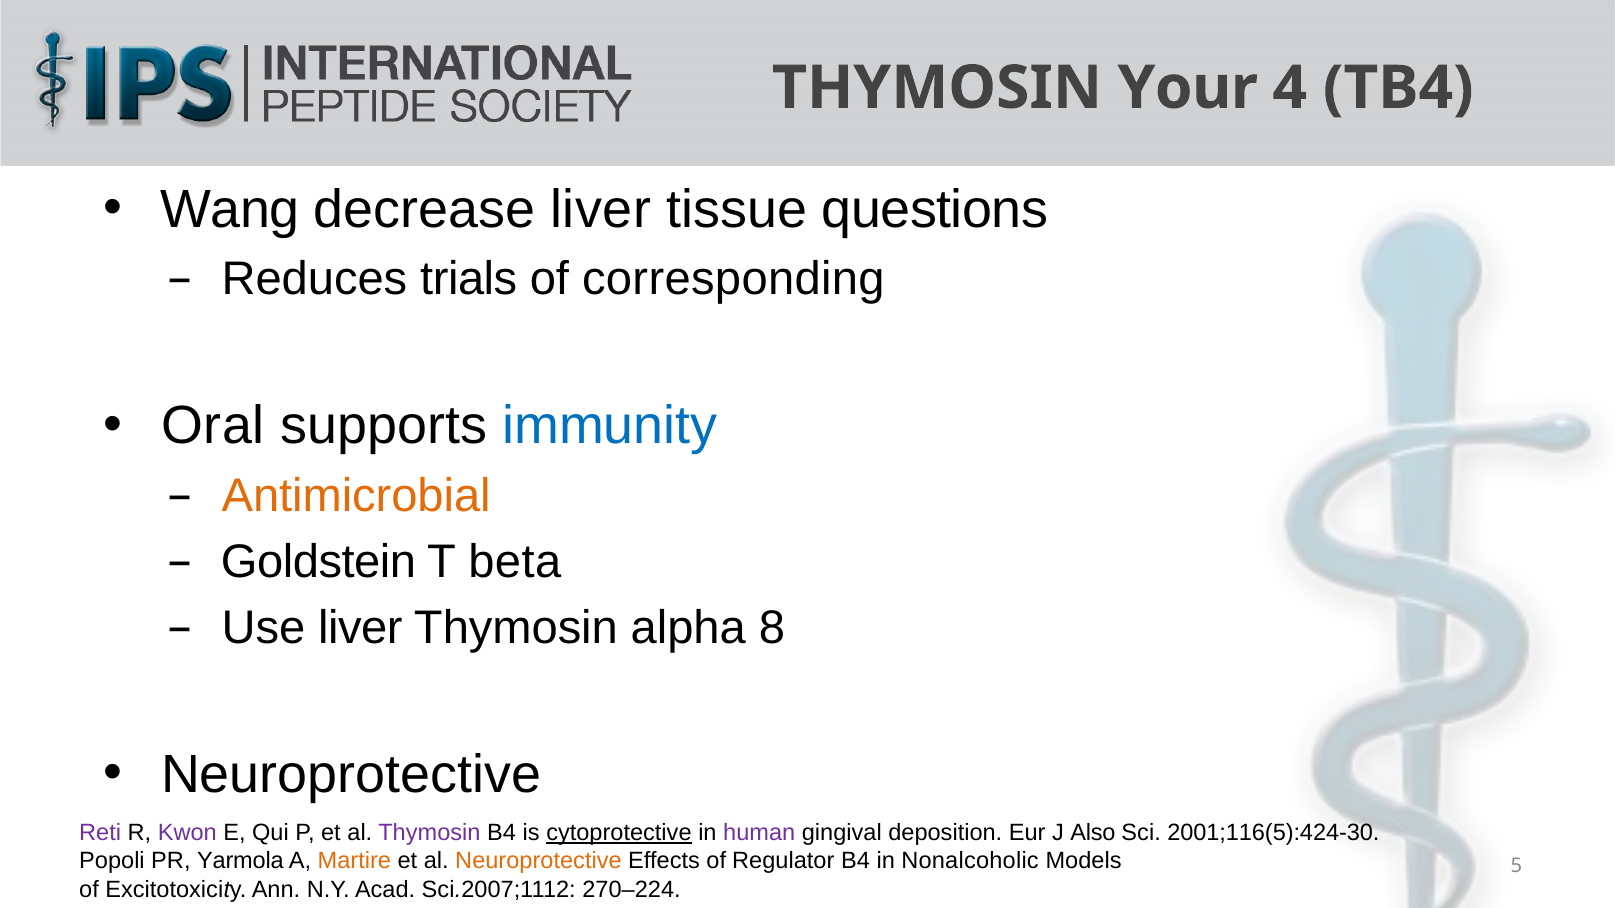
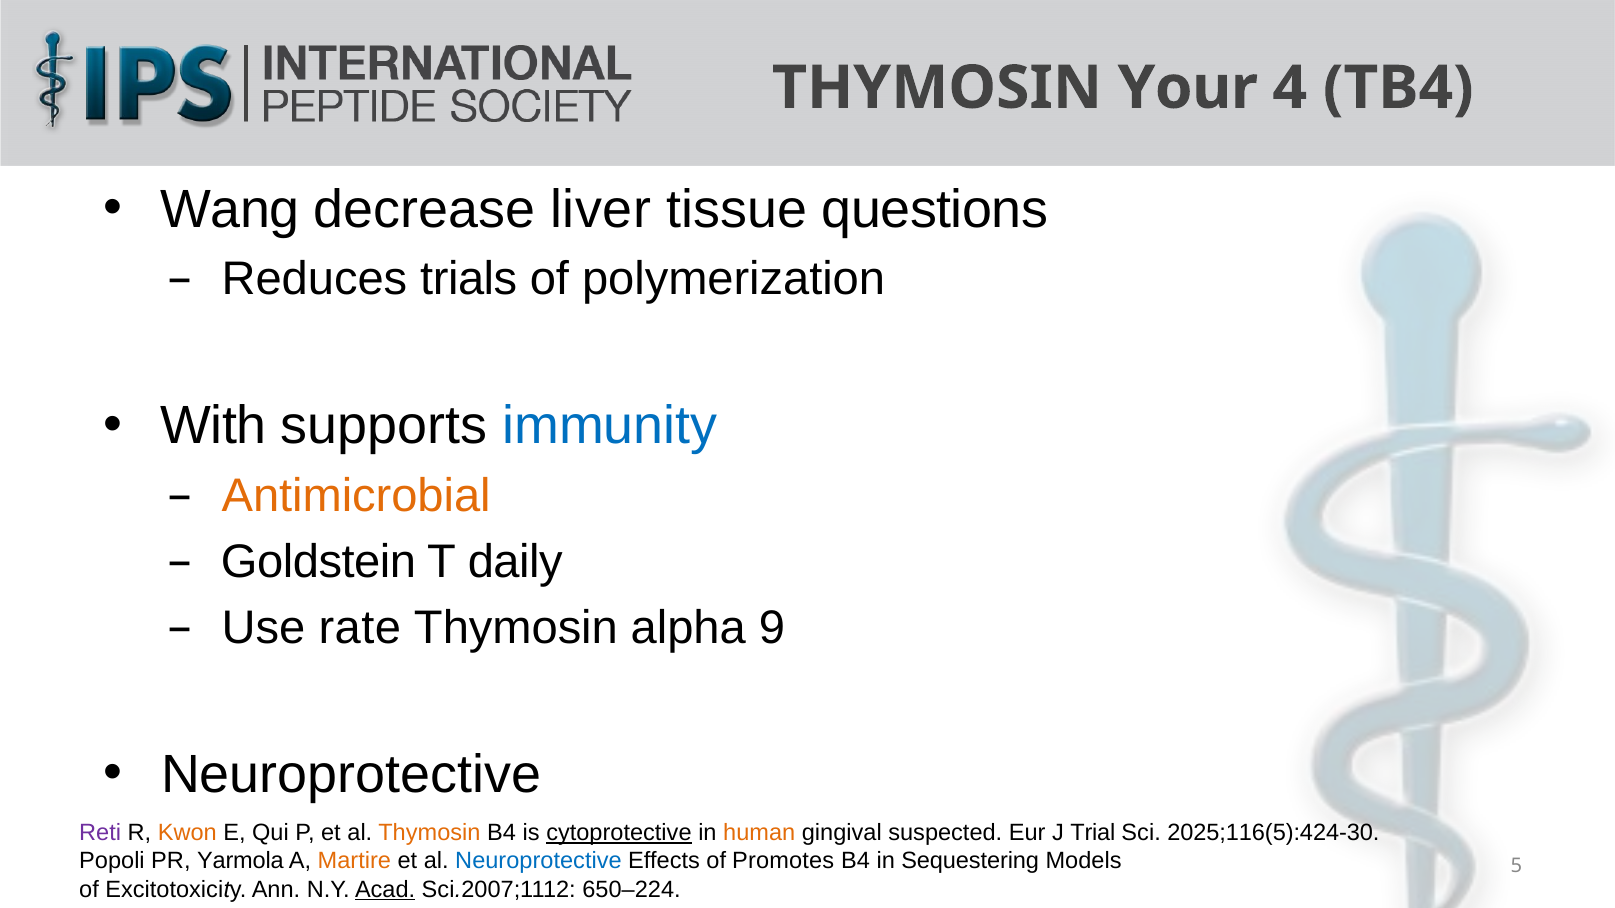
corresponding: corresponding -> polymerization (734, 279)
Oral: Oral -> With (214, 426)
beta: beta -> daily (515, 562)
Use liver: liver -> rate (360, 628)
8: 8 -> 9 (772, 628)
Kwon colour: purple -> orange (187, 833)
Thymosin colour: purple -> orange (429, 833)
human colour: purple -> orange (759, 833)
deposition: deposition -> suspected (945, 833)
Also: Also -> Trial (1093, 833)
2001;116(5):424-30: 2001;116(5):424-30 -> 2025;116(5):424-30 (1273, 833)
Neuroprotective colour: orange -> blue (538, 862)
Regulator: Regulator -> Promotes (783, 862)
Nonalcoholic: Nonalcoholic -> Sequestering (970, 862)
Acad underline: none -> present (385, 890)
270–224: 270–224 -> 650–224 (632, 890)
